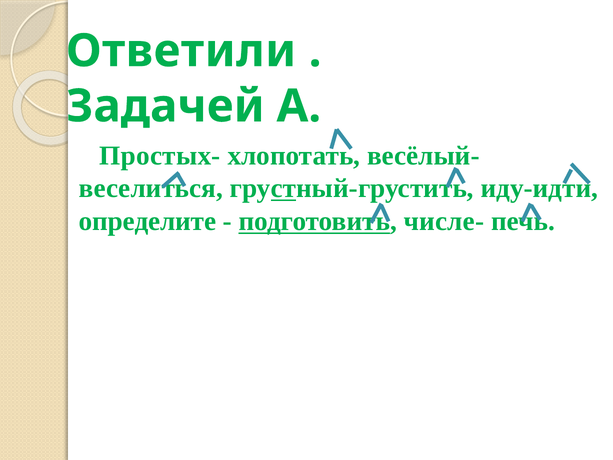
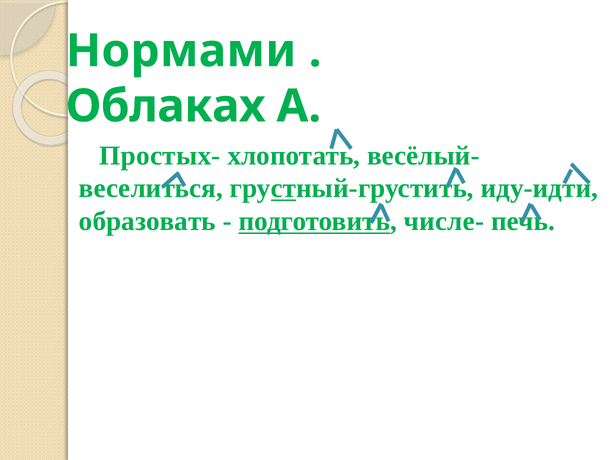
Ответили: Ответили -> Нормами (181, 51)
Задачей: Задачей -> Облаках (166, 106)
определите: определите -> образовать (147, 221)
